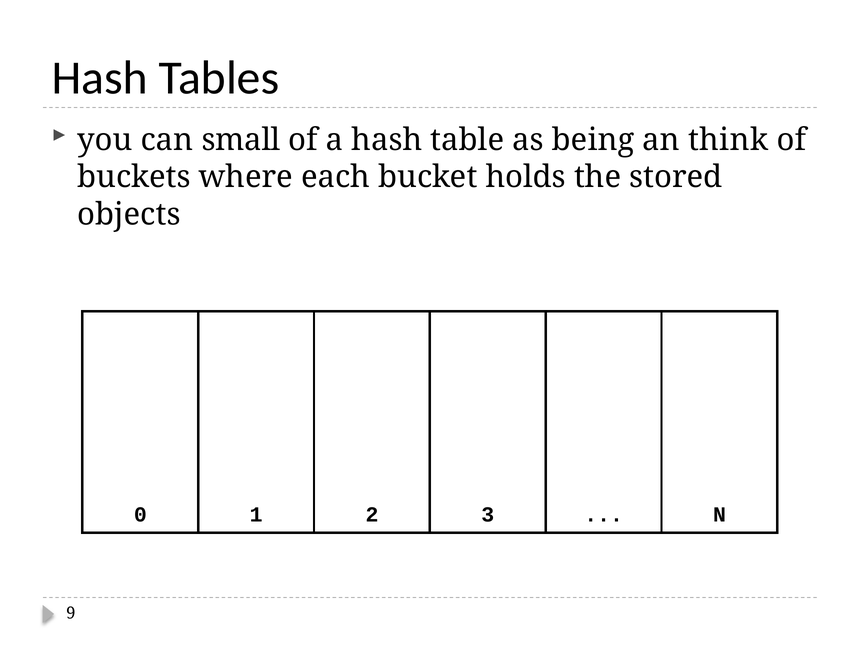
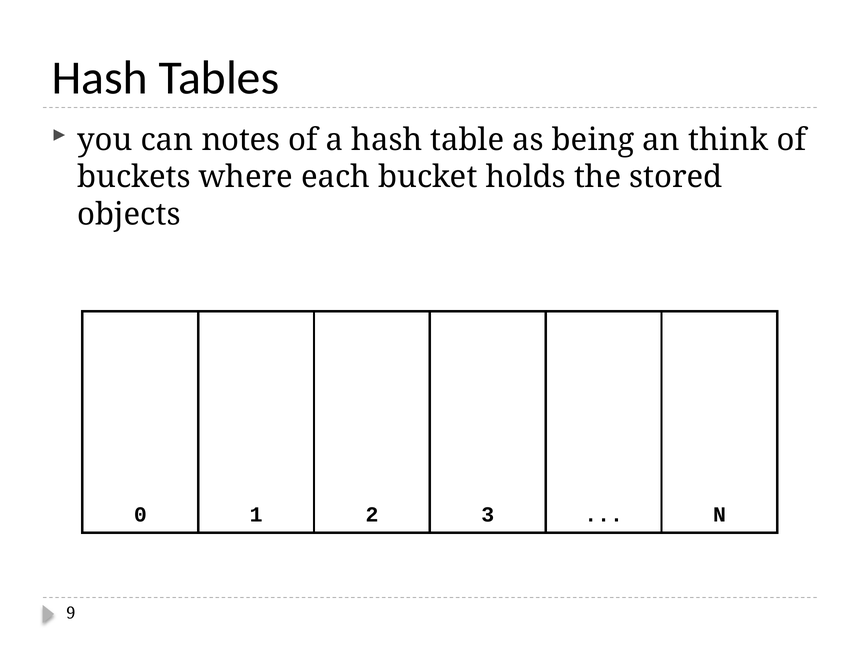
small: small -> notes (241, 140)
